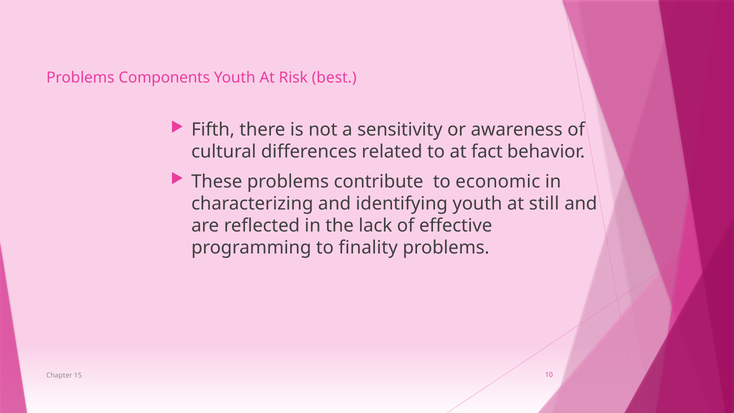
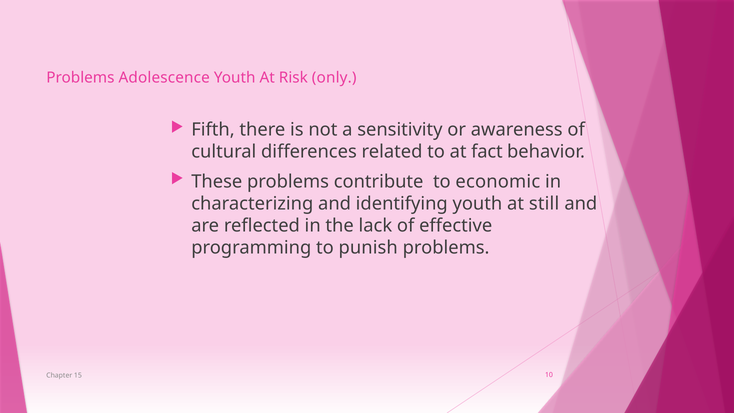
Components: Components -> Adolescence (164, 78)
best: best -> only (334, 78)
finality: finality -> punish (368, 247)
